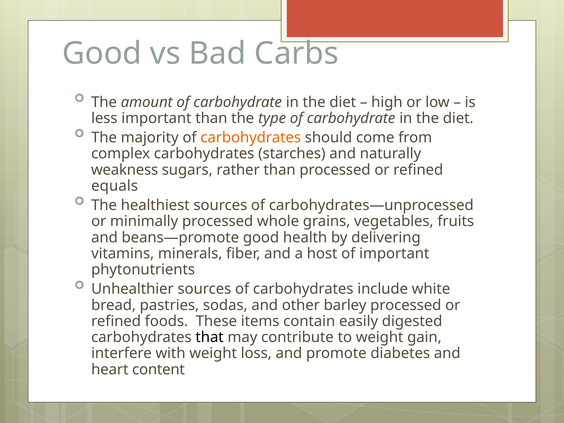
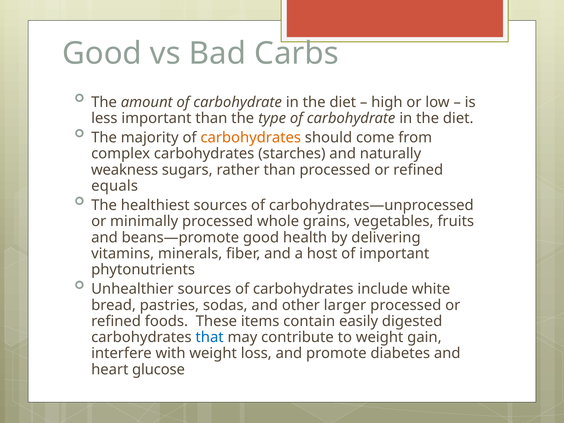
barley: barley -> larger (345, 305)
that colour: black -> blue (210, 337)
content: content -> glucose (158, 369)
